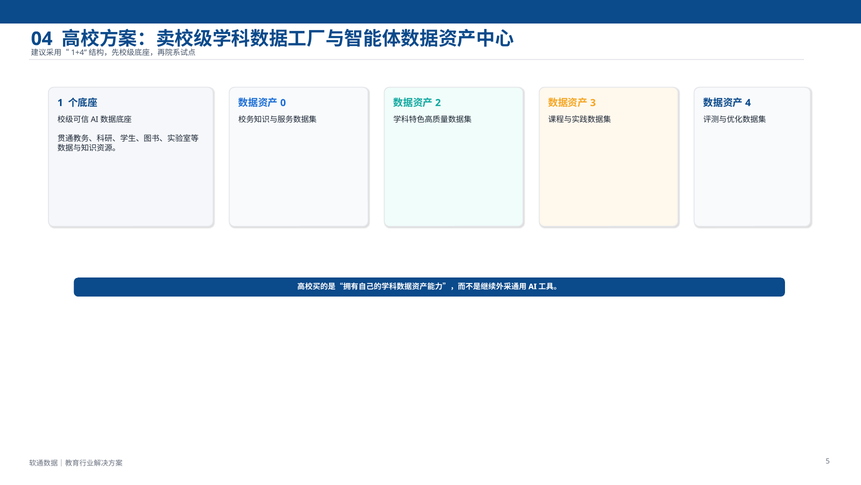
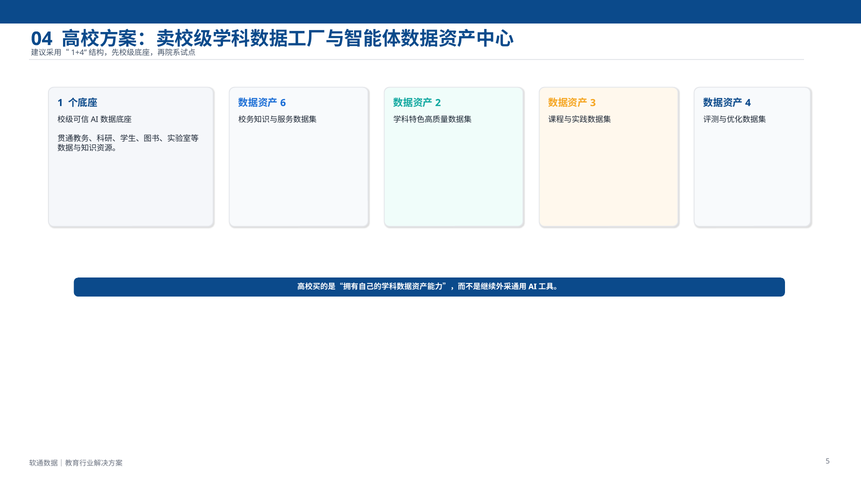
0: 0 -> 6 (283, 103)
